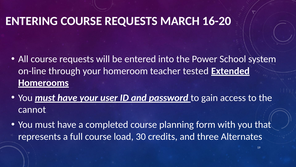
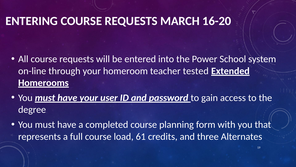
cannot: cannot -> degree (32, 109)
30: 30 -> 61 (141, 136)
